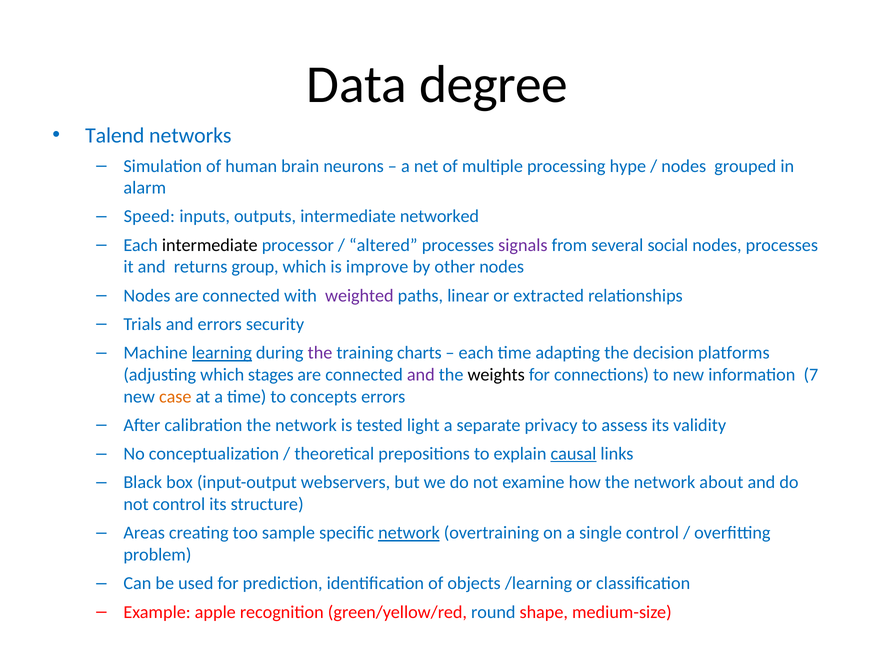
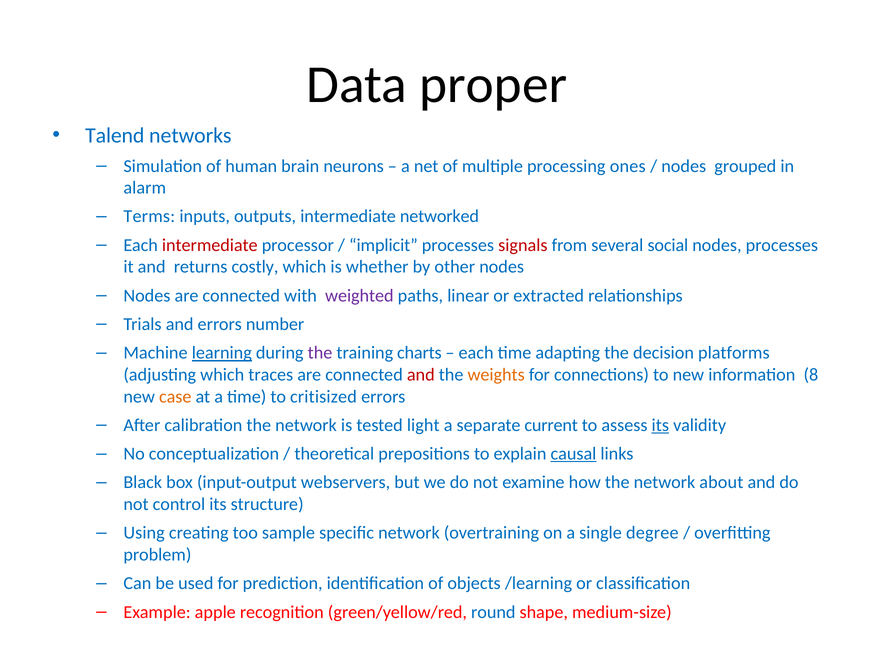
degree: degree -> proper (493, 85)
hype: hype -> ones (628, 166)
Speed: Speed -> Terms (149, 217)
intermediate colour: black -> red (210, 245)
altered: altered -> implicit (383, 245)
signals colour: purple -> red (523, 245)
group: group -> costly (255, 267)
improve: improve -> whether (377, 267)
security: security -> number (275, 324)
stages: stages -> traces (271, 375)
and colour: purple -> red (421, 375)
weights colour: black -> orange (496, 375)
7: 7 -> 8 (811, 375)
concepts: concepts -> critisized (323, 397)
privacy: privacy -> current (551, 426)
its underline: none -> present (660, 426)
Areas: Areas -> Using (144, 533)
network underline: present -> none (409, 533)
single control: control -> degree (652, 533)
